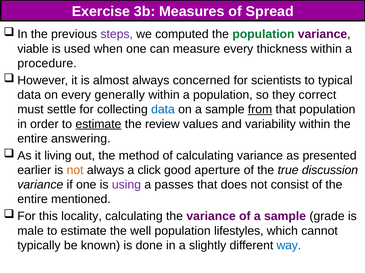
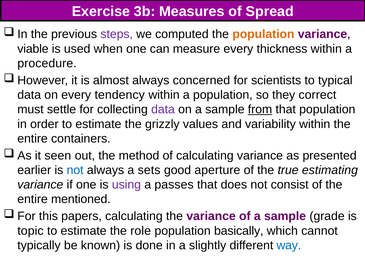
population colour: green -> orange (263, 34)
generally: generally -> tendency (120, 95)
data colour: blue -> purple (163, 110)
estimate underline: present -> none (98, 124)
review: review -> grizzly (162, 124)
answering: answering -> containers (81, 139)
living: living -> seen (58, 156)
not colour: orange -> blue (75, 171)
click: click -> sets (149, 171)
discussion: discussion -> estimating (330, 171)
locality: locality -> papers (82, 217)
male: male -> topic (30, 231)
well: well -> role (141, 231)
lifestyles: lifestyles -> basically (239, 231)
